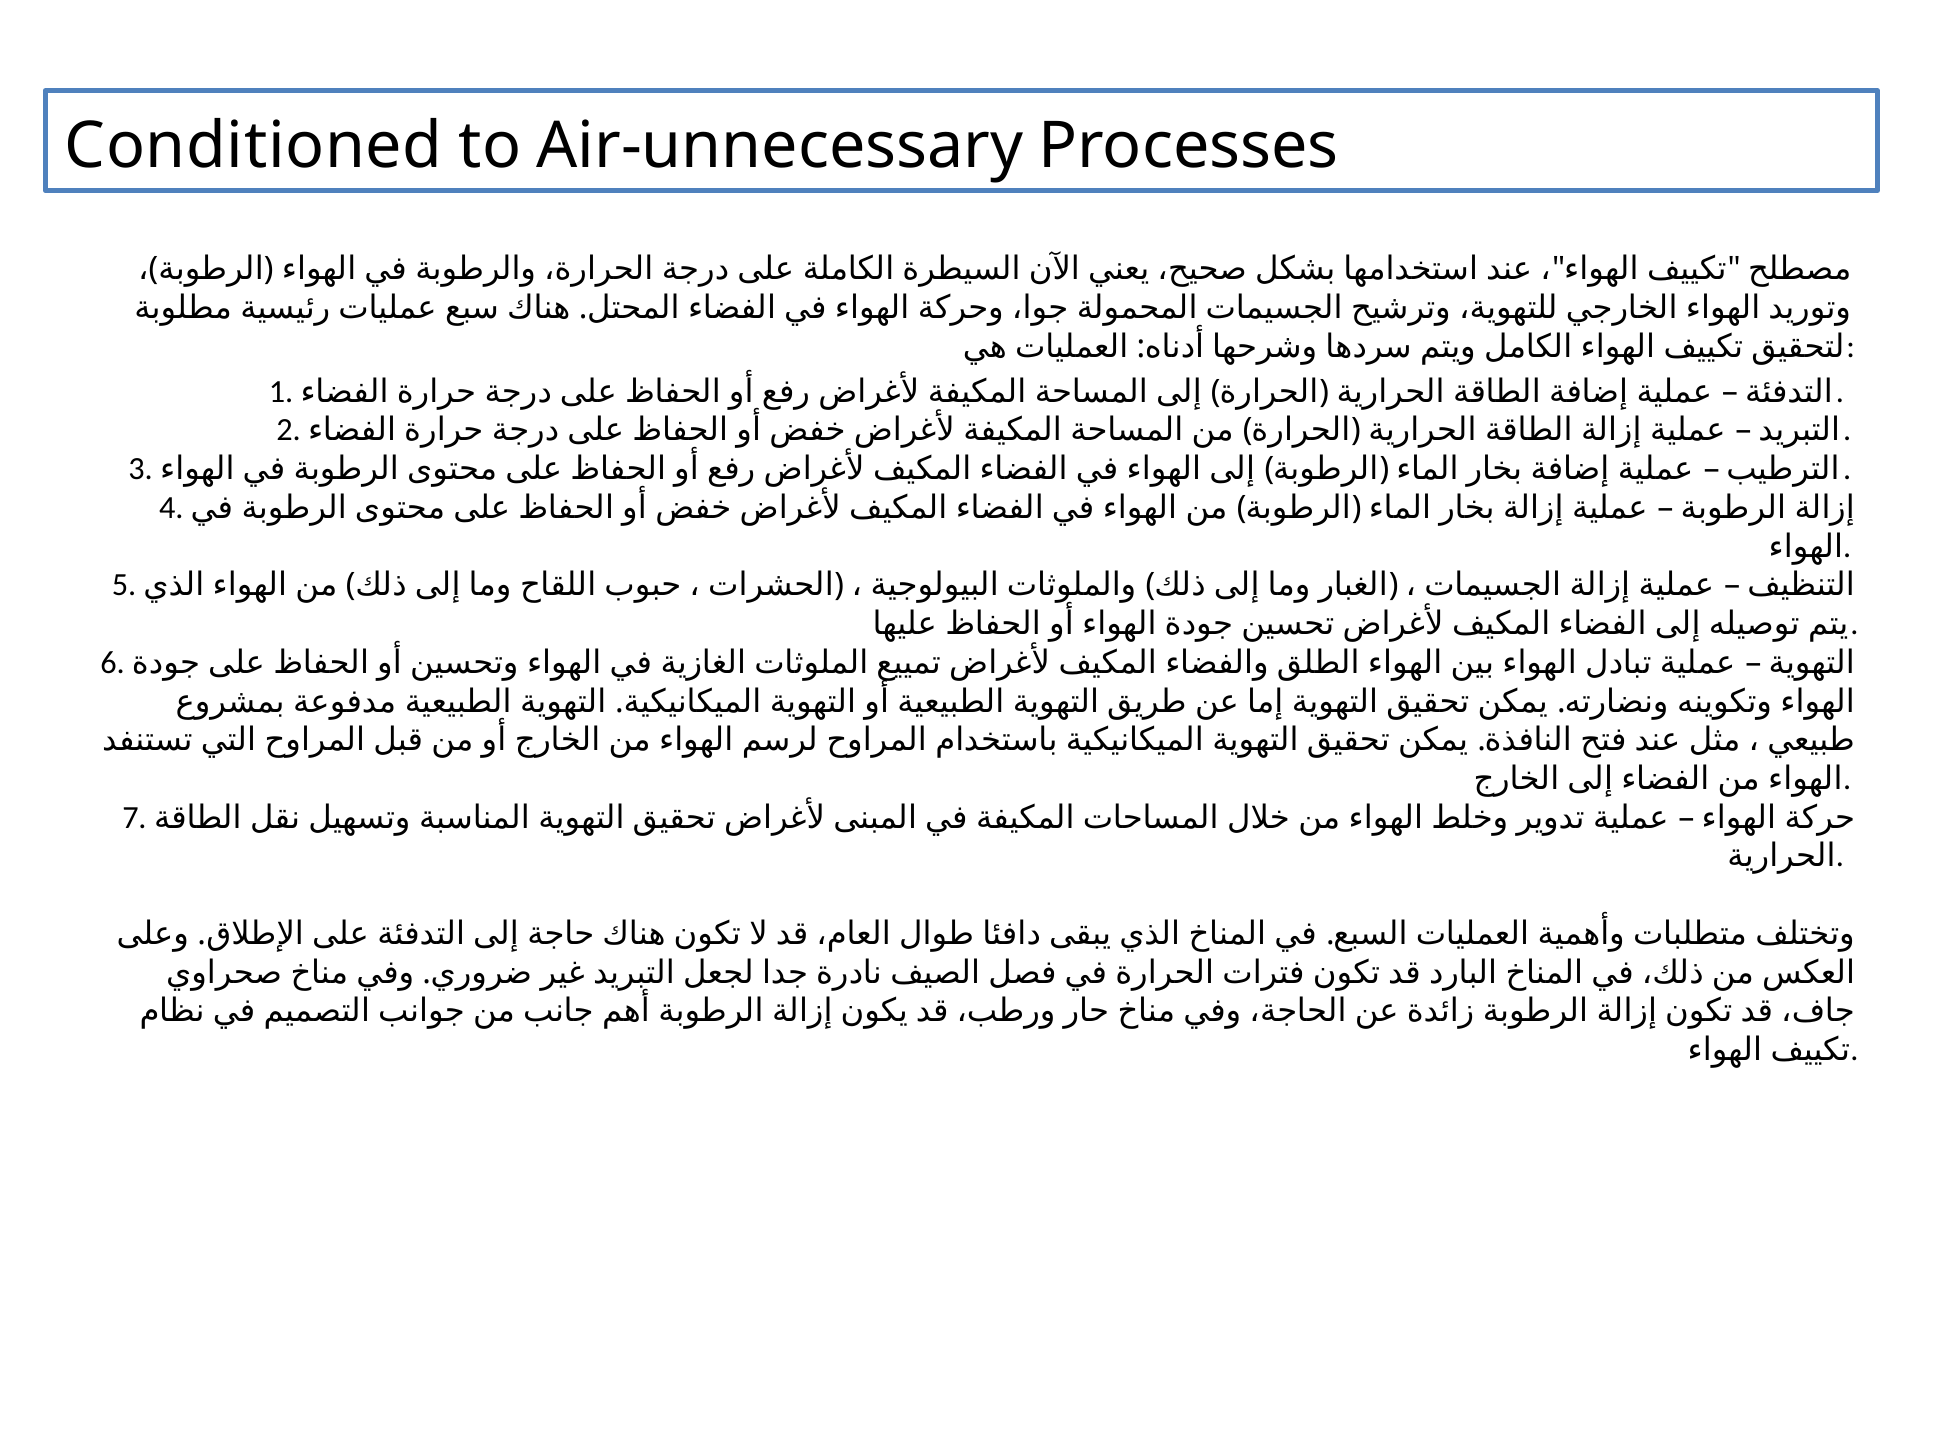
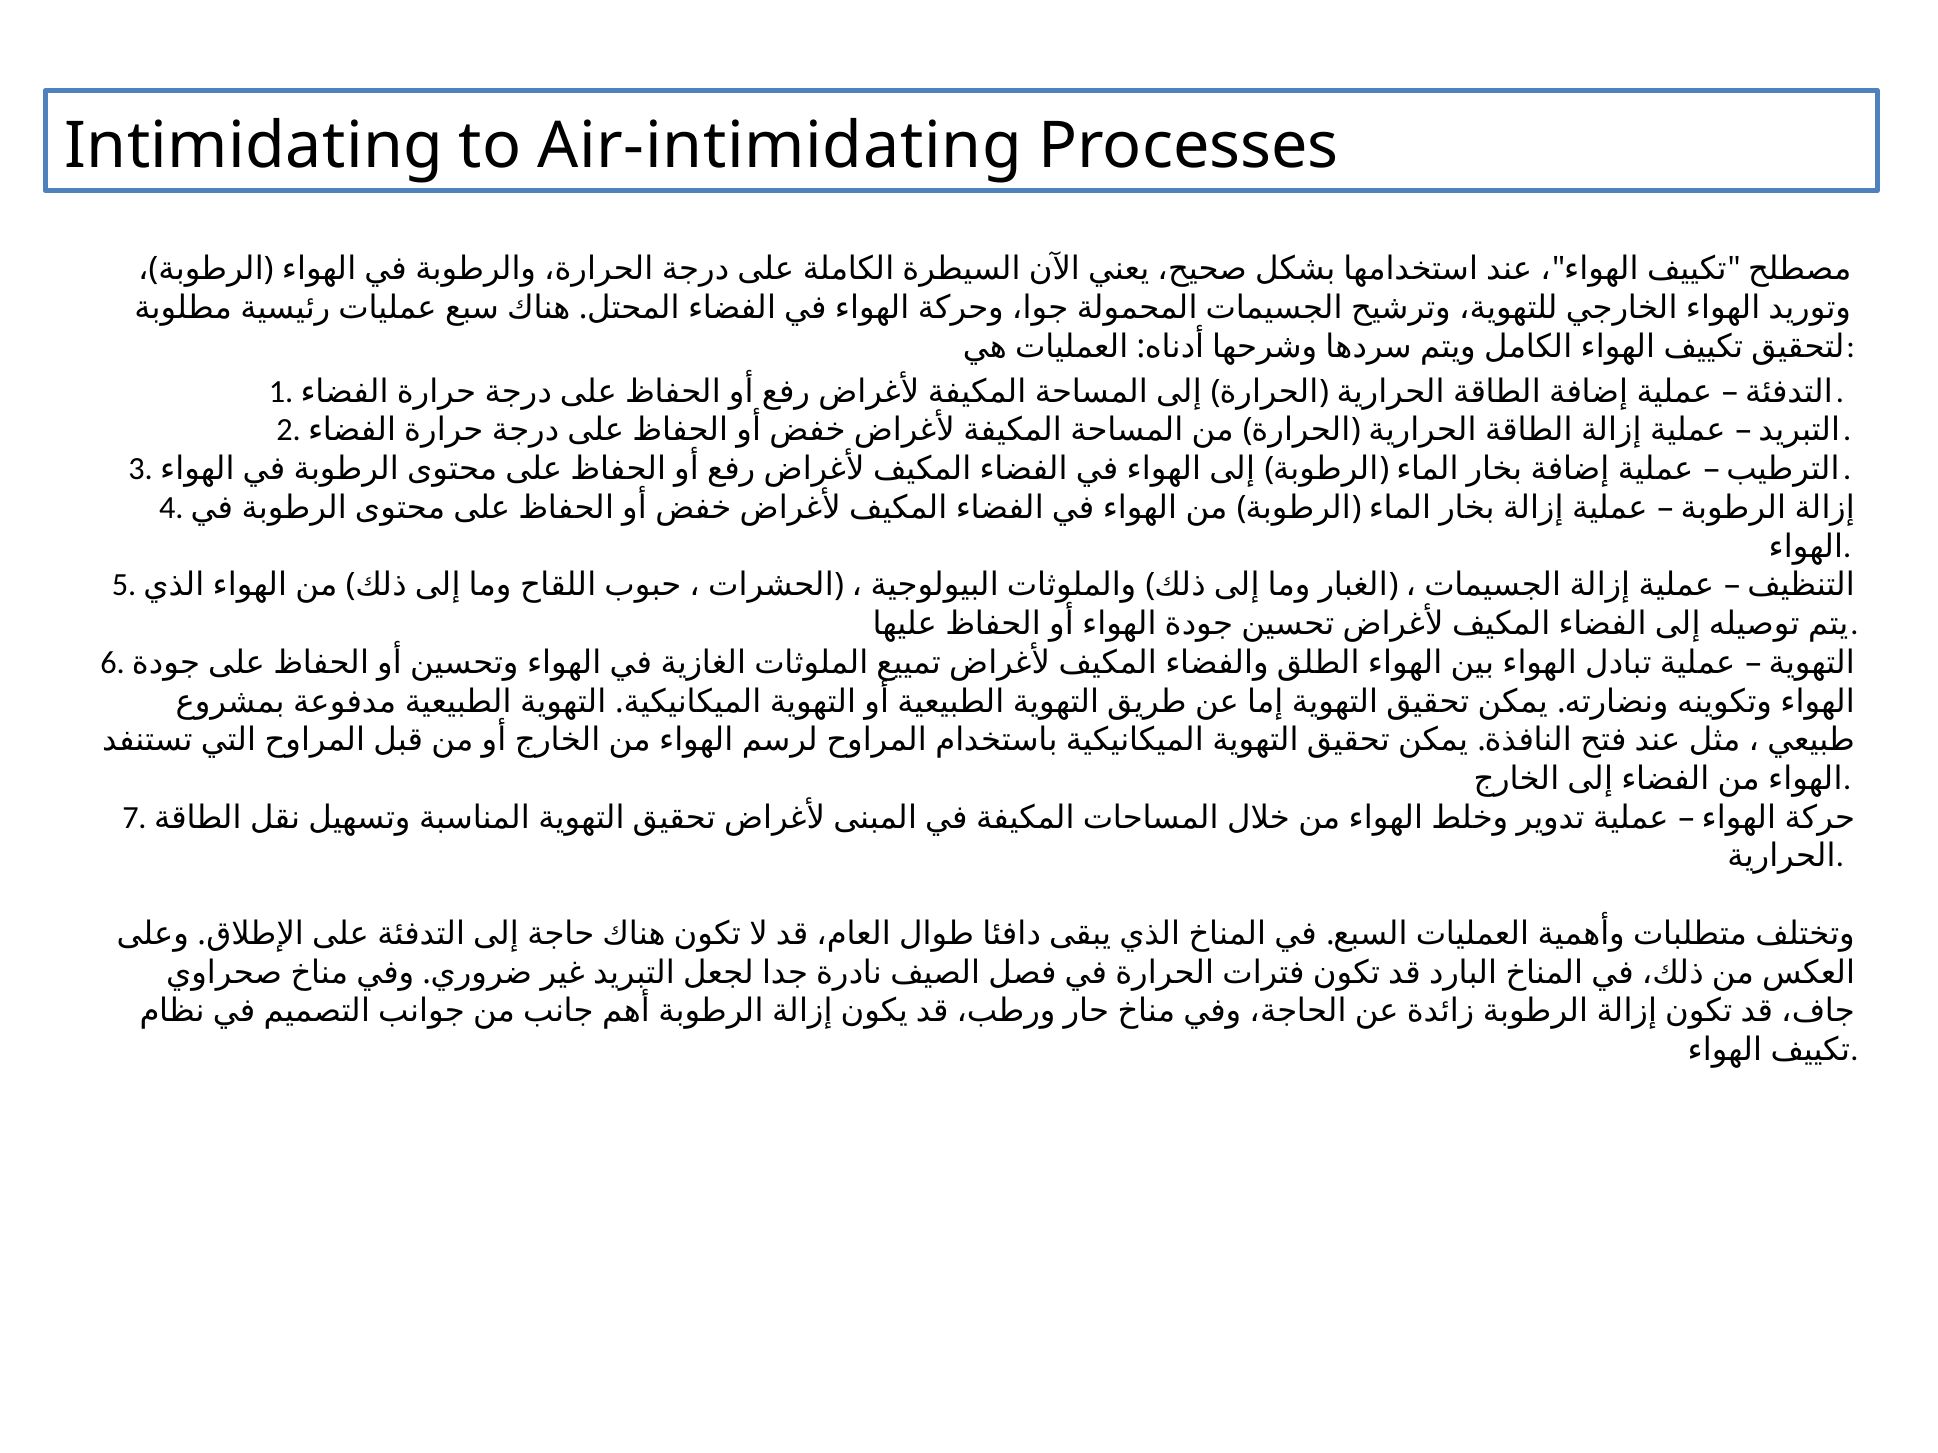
Conditioned: Conditioned -> Intimidating (254, 146)
Air-unnecessary: Air-unnecessary -> Air-intimidating (779, 146)
